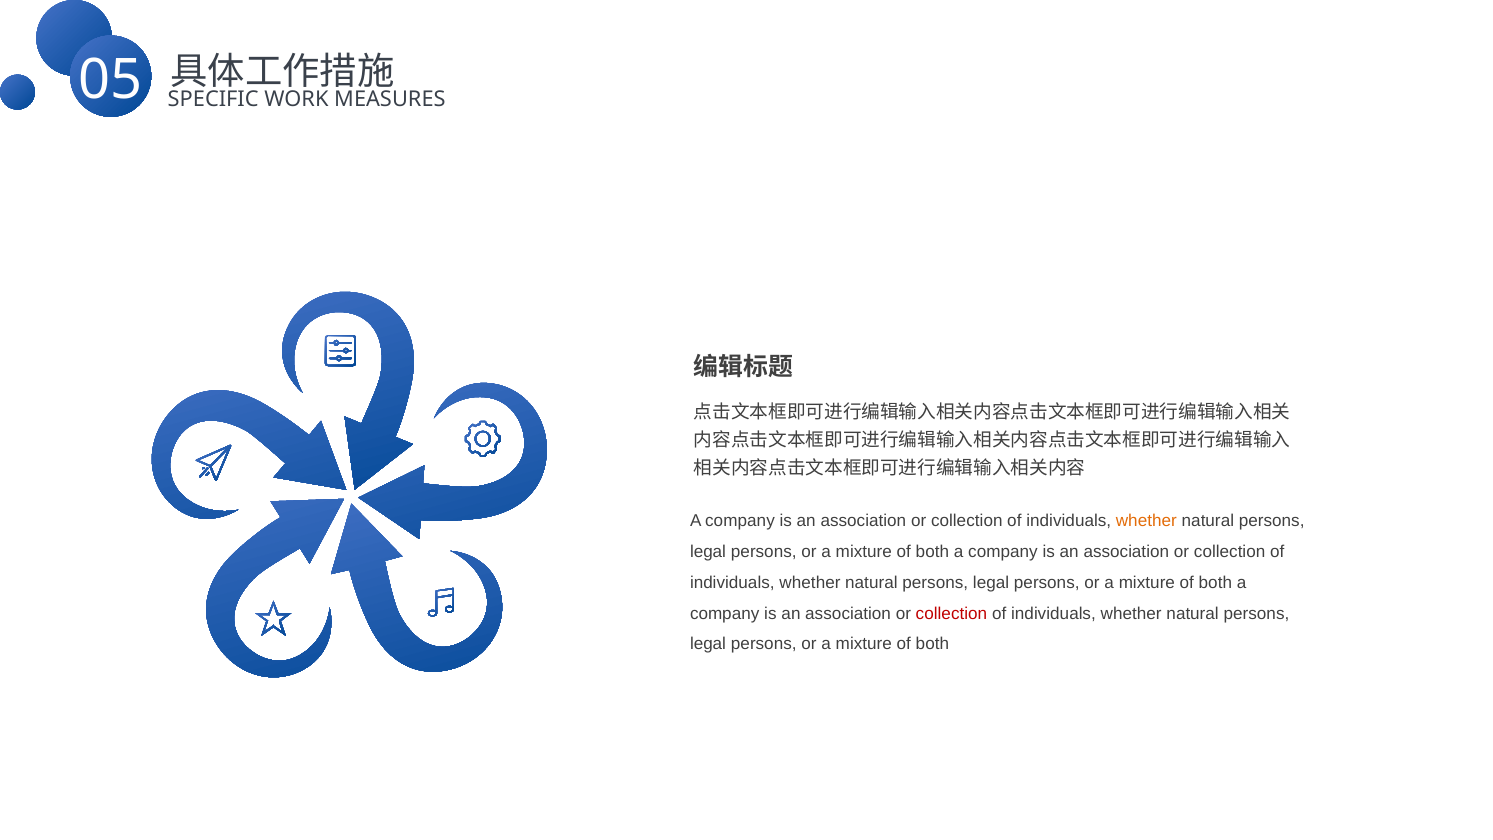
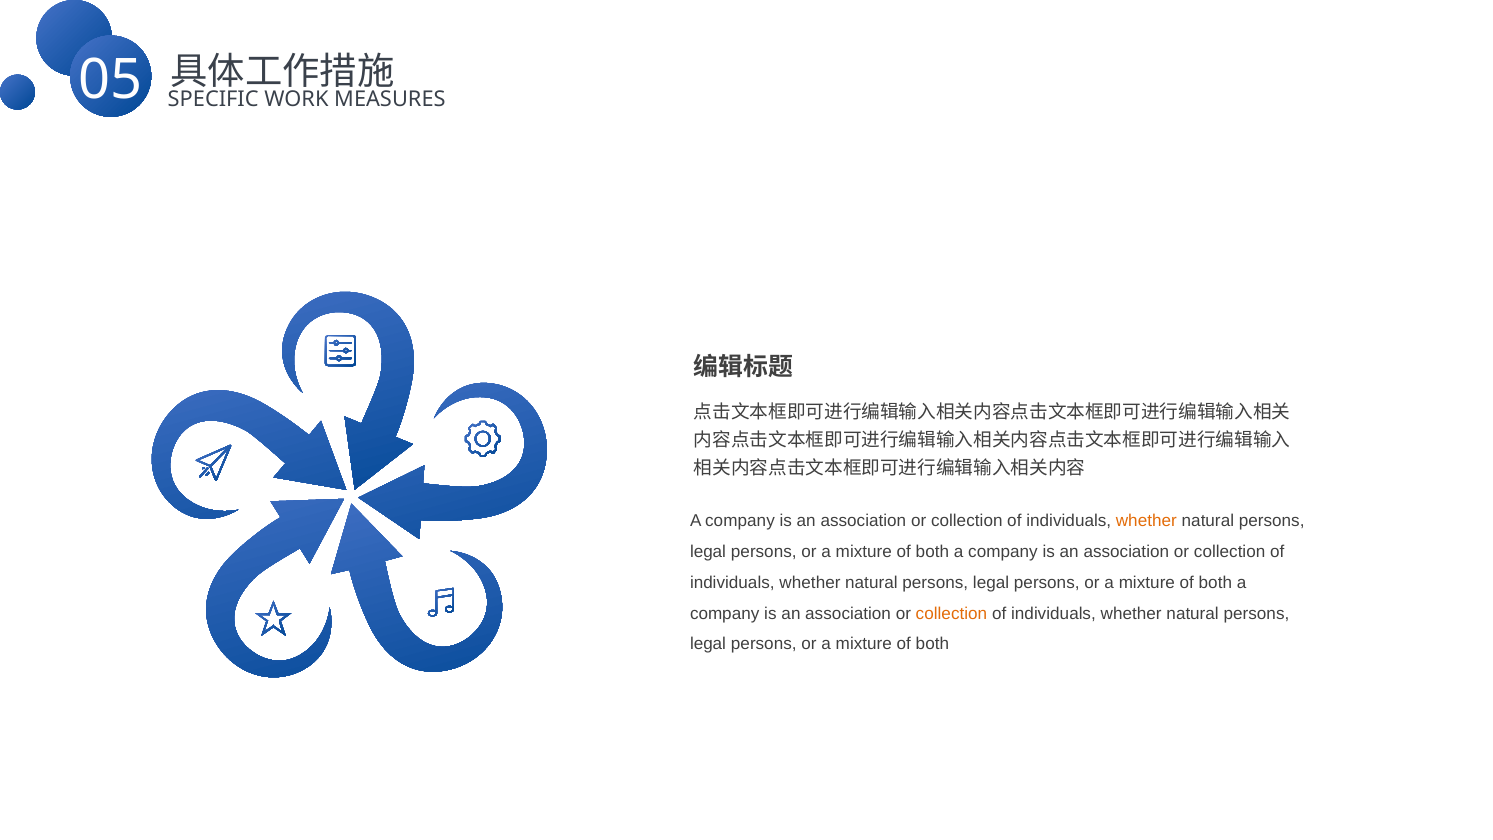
collection colour: red -> orange (951, 613)
